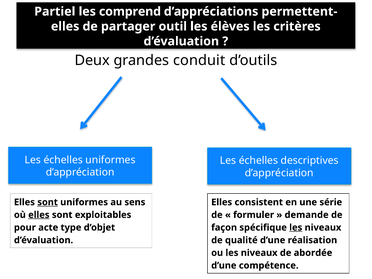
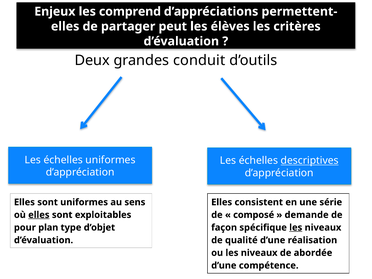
Partiel: Partiel -> Enjeux (55, 12)
outil: outil -> peut (173, 26)
descriptives underline: none -> present (310, 161)
sont underline: present -> none (48, 202)
formuler: formuler -> composé (254, 215)
acte: acte -> plan (48, 227)
